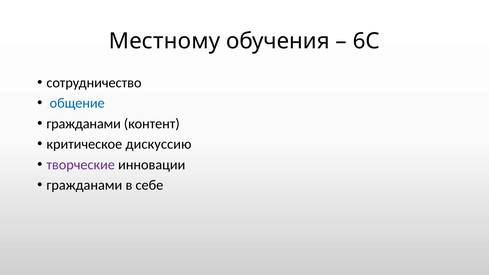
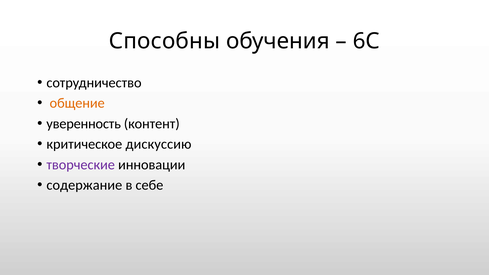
Местному: Местному -> Способны (165, 41)
общение colour: blue -> orange (77, 103)
гражданами: гражданами -> уверенность (84, 124)
гражданами: гражданами -> содержание (84, 185)
